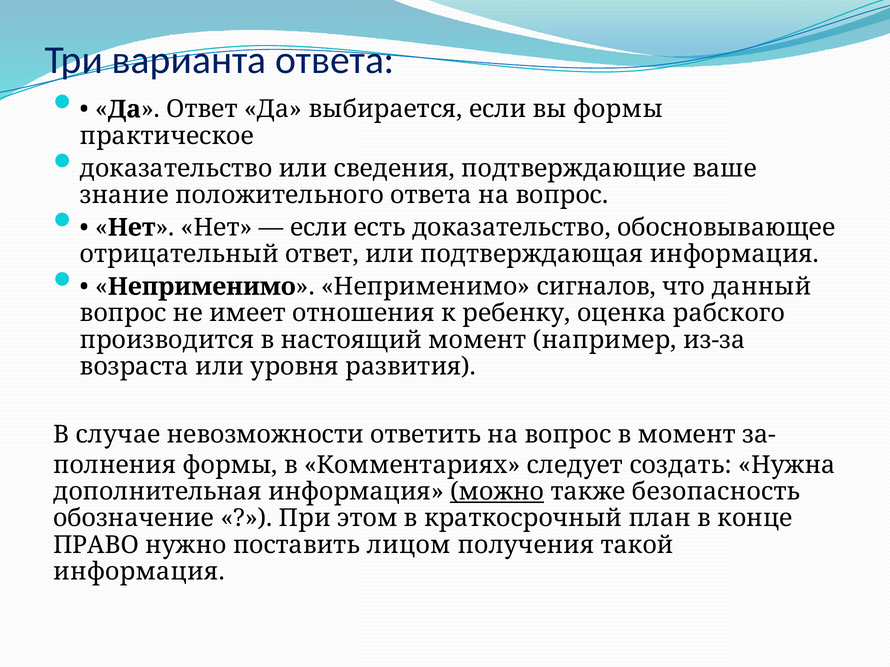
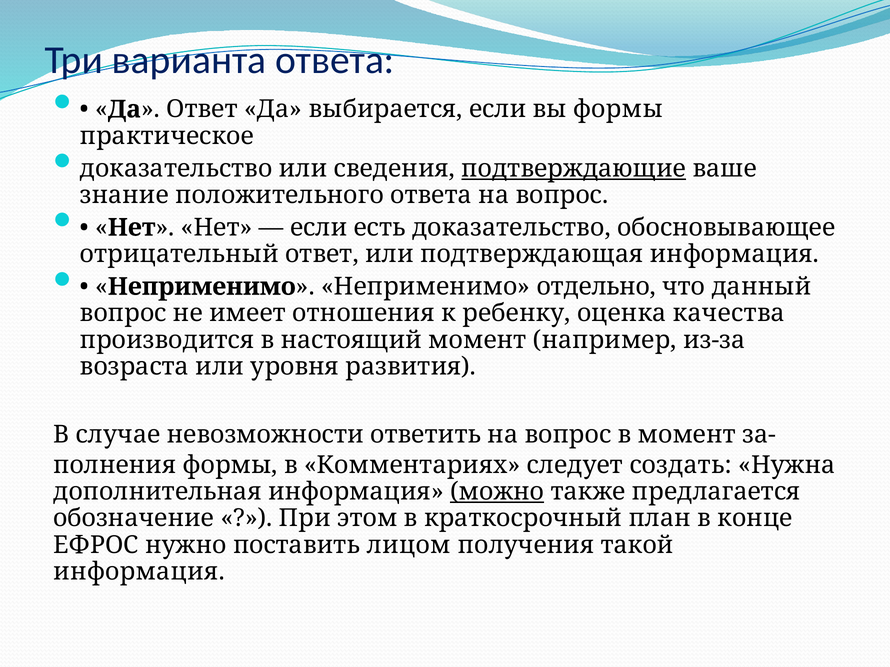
подтверждающие underline: none -> present (574, 169)
сигналов: сигналов -> отдельно (596, 287)
рабского: рабского -> качества (729, 314)
безопасность: безопасность -> предлагается (716, 492)
ПРАВО: ПРАВО -> ЕФРОС (96, 545)
